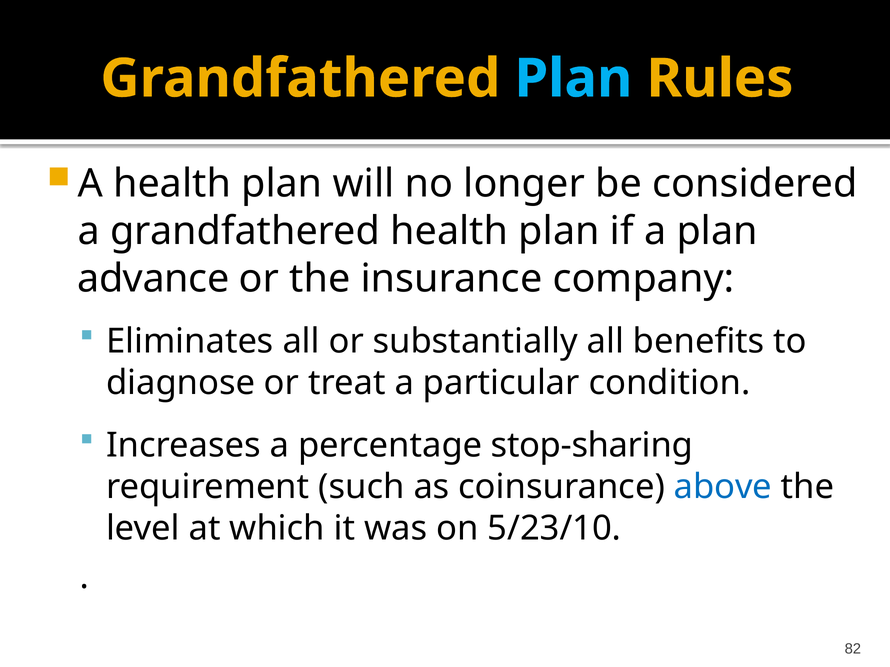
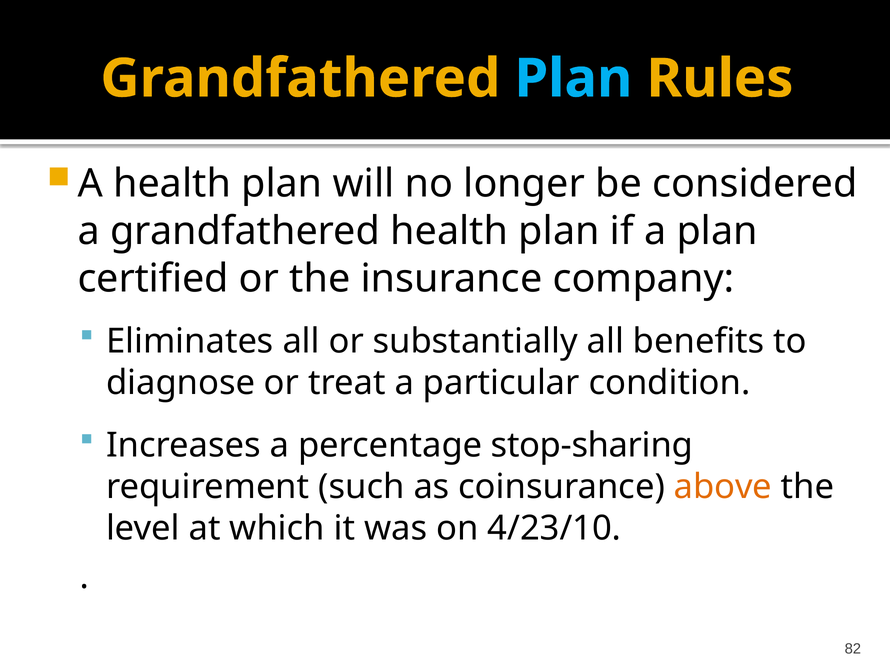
advance: advance -> certified (153, 279)
above colour: blue -> orange (723, 487)
5/23/10: 5/23/10 -> 4/23/10 (554, 529)
